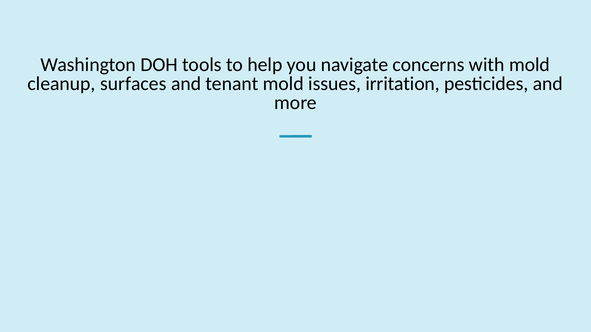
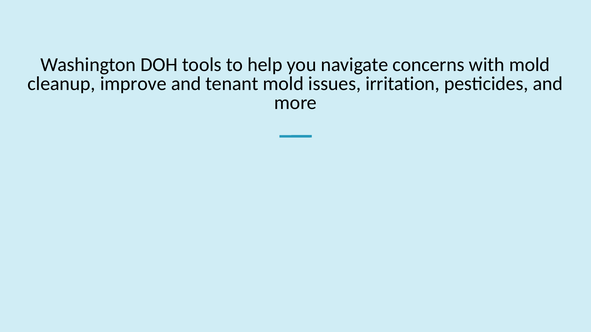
surfaces: surfaces -> improve (133, 84)
